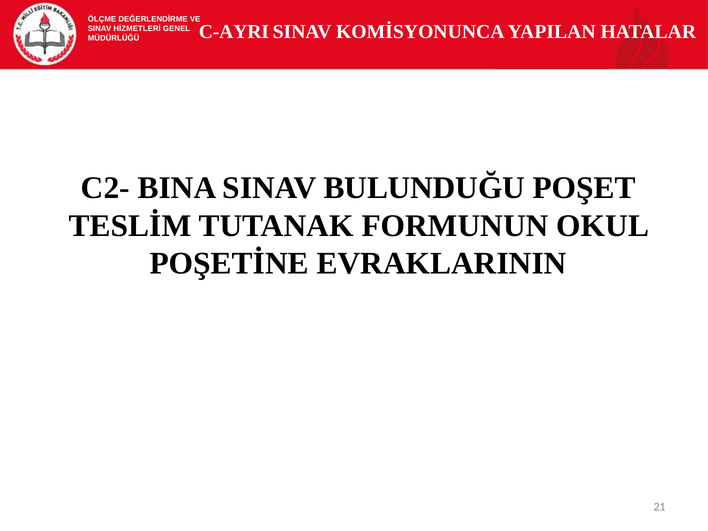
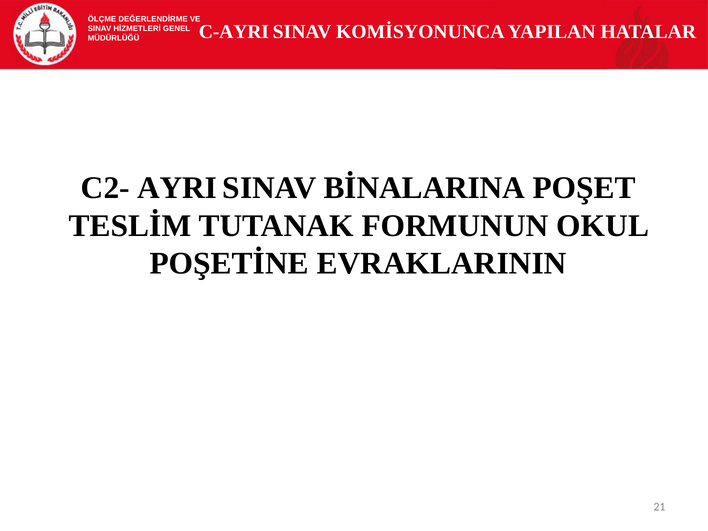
BINA: BINA -> AYRI (177, 188)
BULUNDUĞU: BULUNDUĞU -> BİNALARINA (424, 188)
